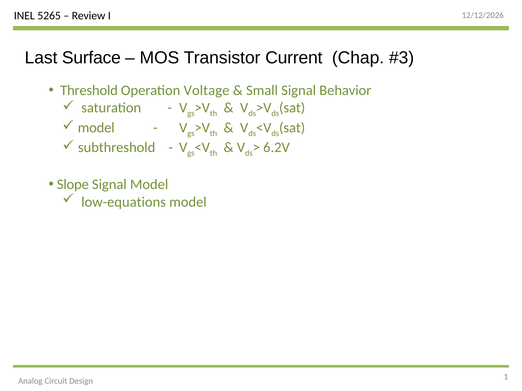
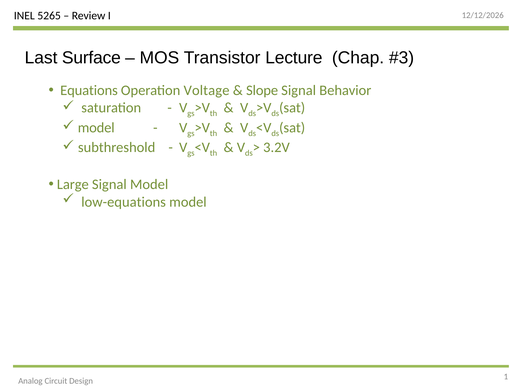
Current: Current -> Lecture (294, 58)
Threshold: Threshold -> Equations (89, 91)
Small: Small -> Slope (262, 91)
6.2V: 6.2V -> 3.2V (276, 148)
Slope: Slope -> Large (73, 185)
